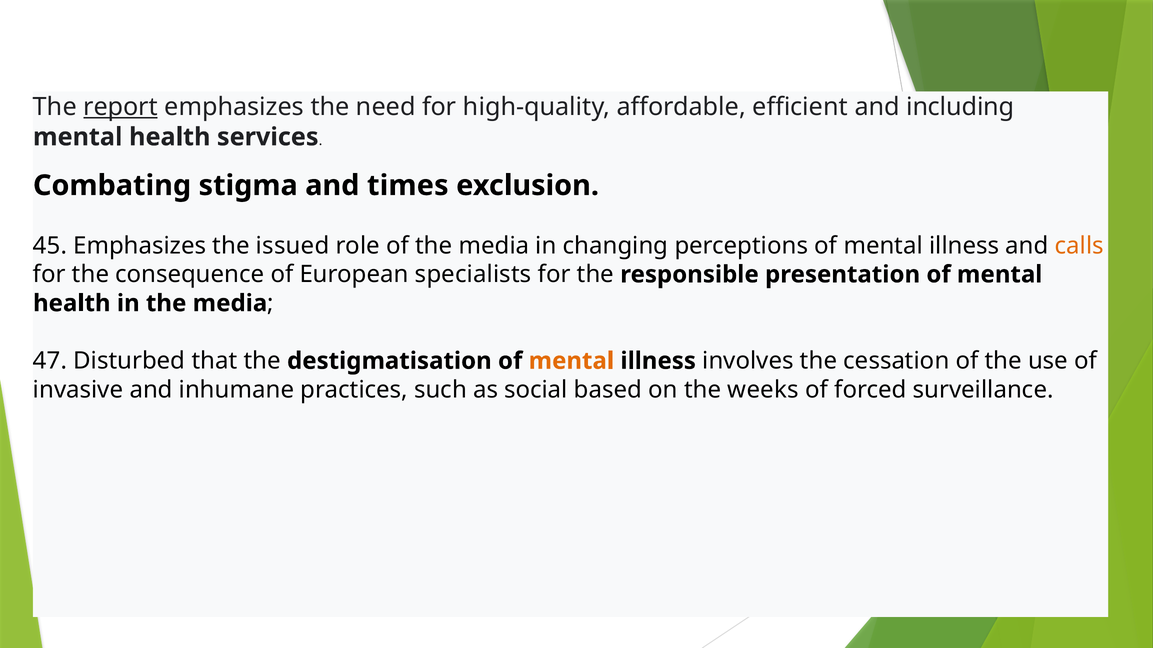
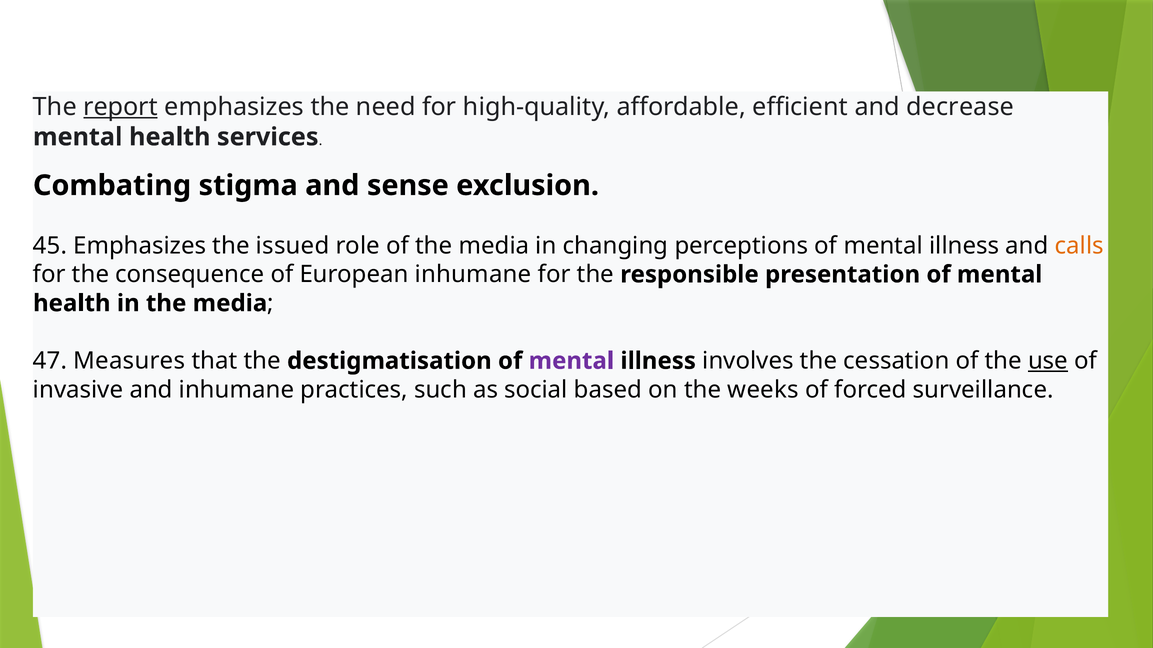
including: including -> decrease (960, 107)
times: times -> sense (408, 186)
European specialists: specialists -> inhumane (473, 275)
Disturbed: Disturbed -> Measures (129, 361)
mental colour: orange -> purple (571, 361)
use underline: none -> present (1048, 361)
